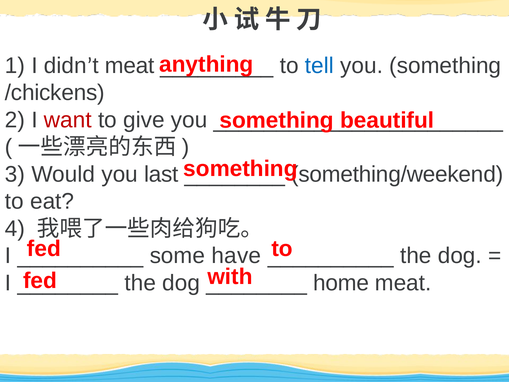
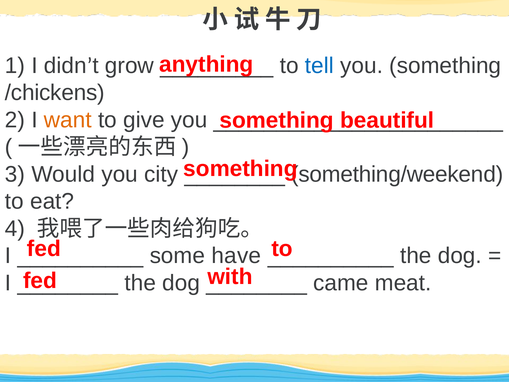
didn’t meat: meat -> grow (129, 66)
want colour: red -> orange (68, 120)
last: last -> city (161, 174)
home: home -> came (341, 283)
